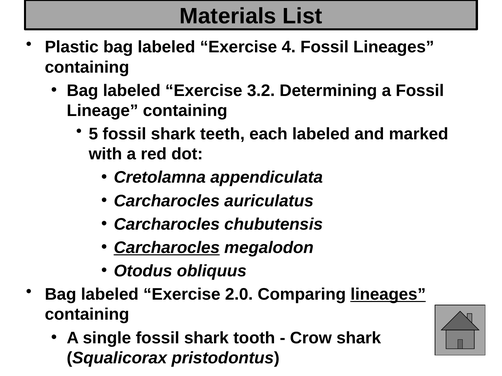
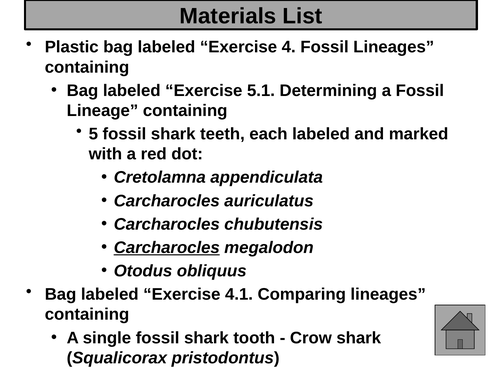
3.2: 3.2 -> 5.1 (261, 91)
2.0: 2.0 -> 4.1 (239, 295)
lineages underline: present -> none (388, 295)
